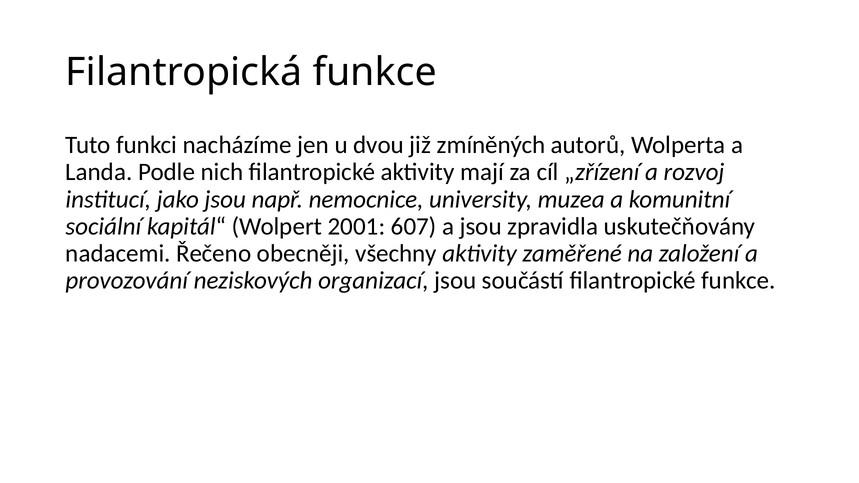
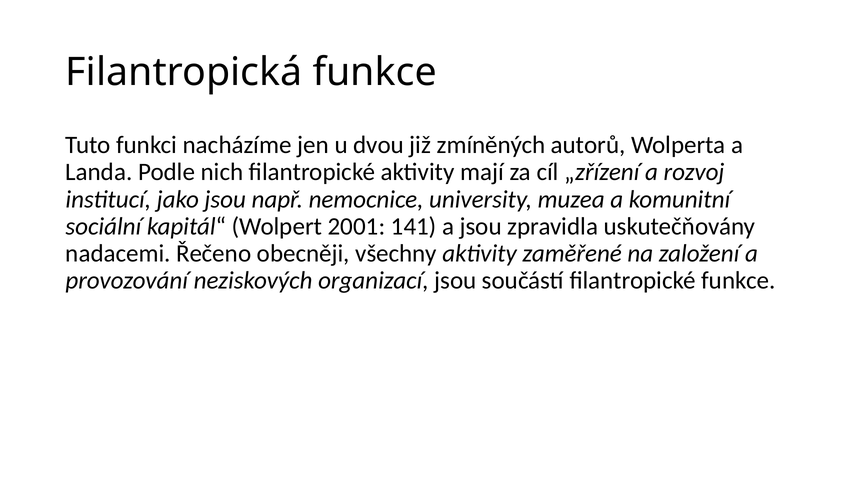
607: 607 -> 141 (414, 226)
